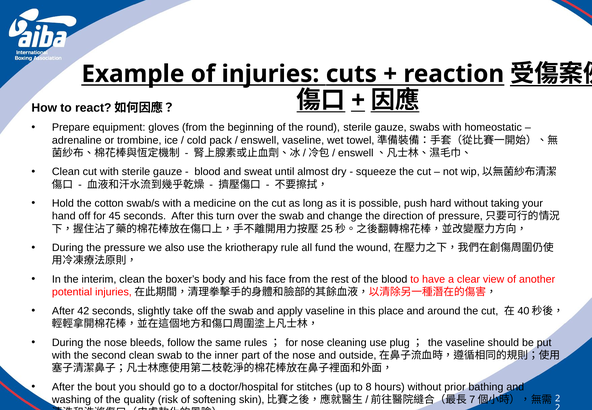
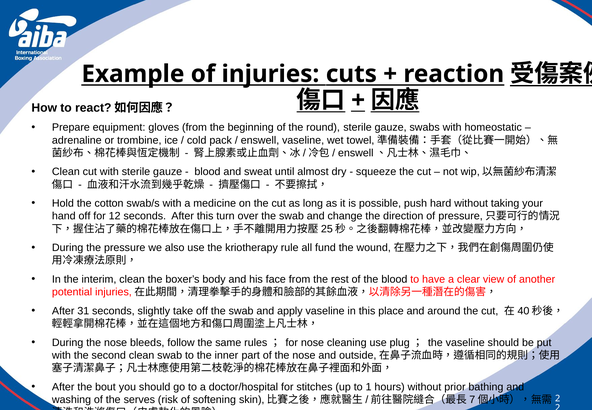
45: 45 -> 12 (115, 216)
42: 42 -> 31 (83, 311)
8: 8 -> 1 (369, 387)
quality: quality -> serves (139, 399)
